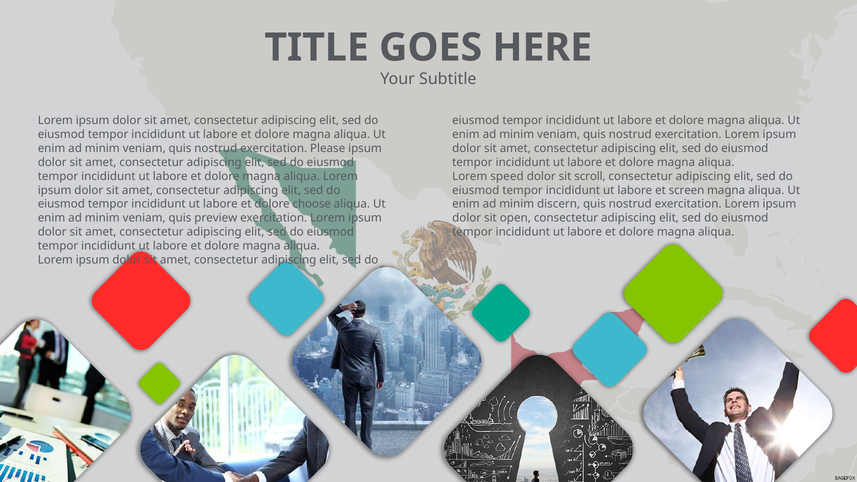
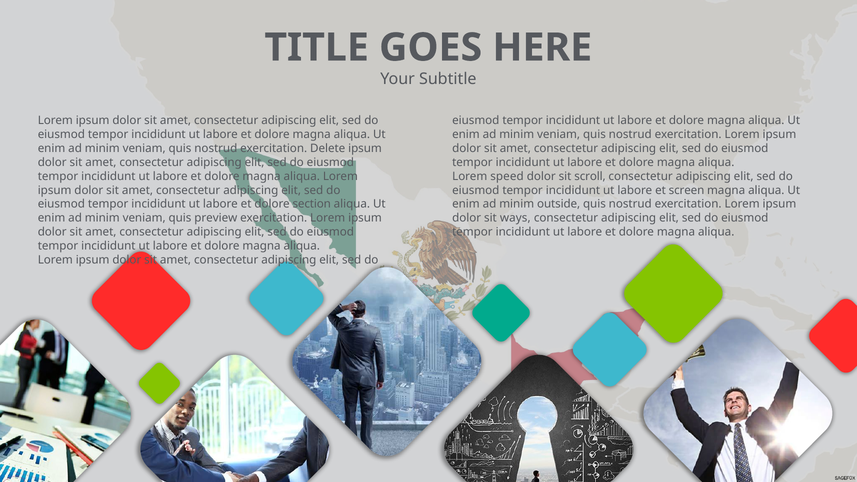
Please: Please -> Delete (328, 148)
choose: choose -> section (312, 204)
discern: discern -> outside (559, 204)
open: open -> ways (515, 218)
